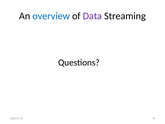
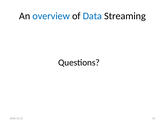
Data colour: purple -> blue (92, 16)
